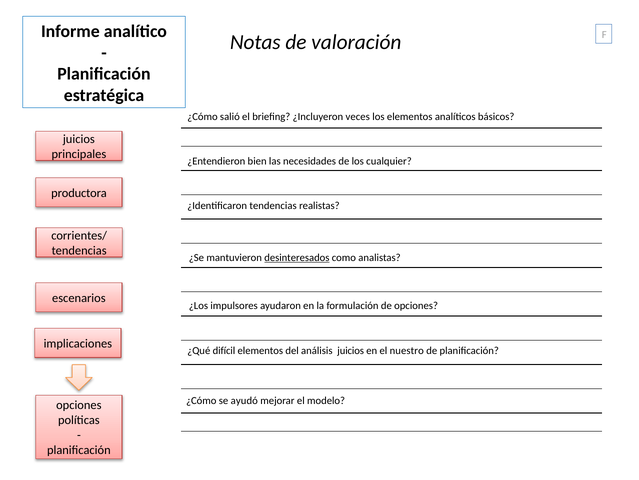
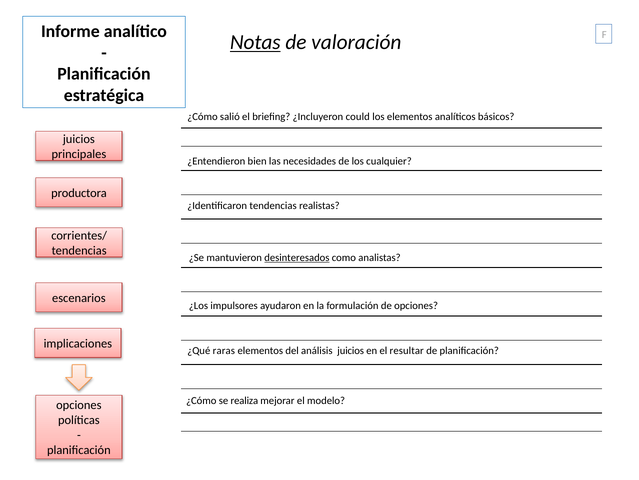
Notas underline: none -> present (255, 42)
veces: veces -> could (358, 117)
difícil: difícil -> raras (224, 350)
nuestro: nuestro -> resultar (407, 350)
ayudó: ayudó -> realiza (244, 400)
